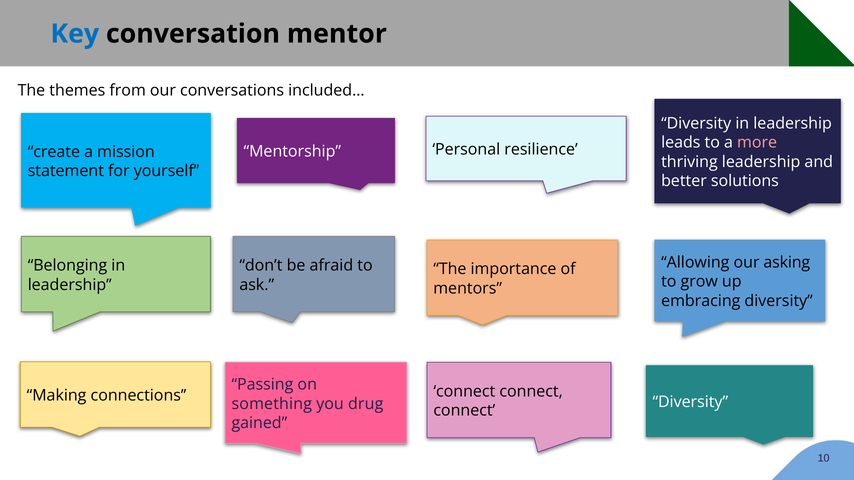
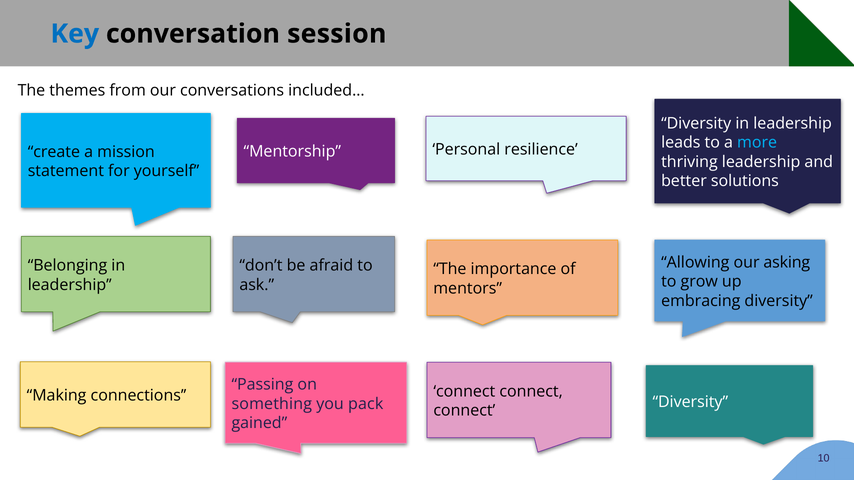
mentor: mentor -> session (337, 34)
more colour: pink -> light blue (757, 143)
drug: drug -> pack (366, 404)
